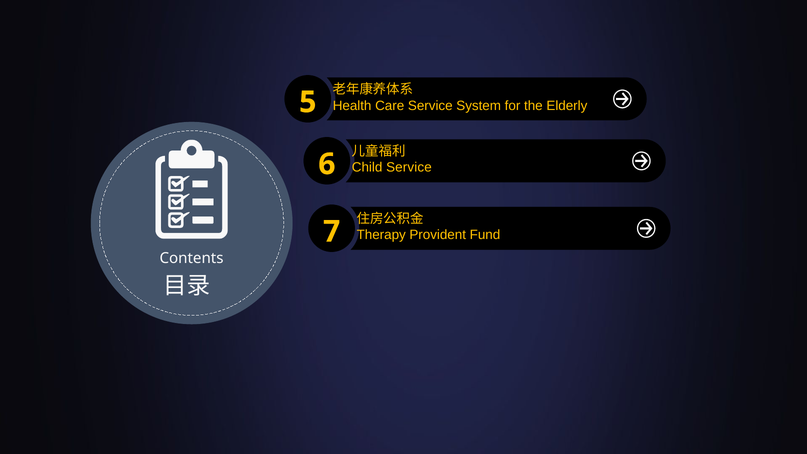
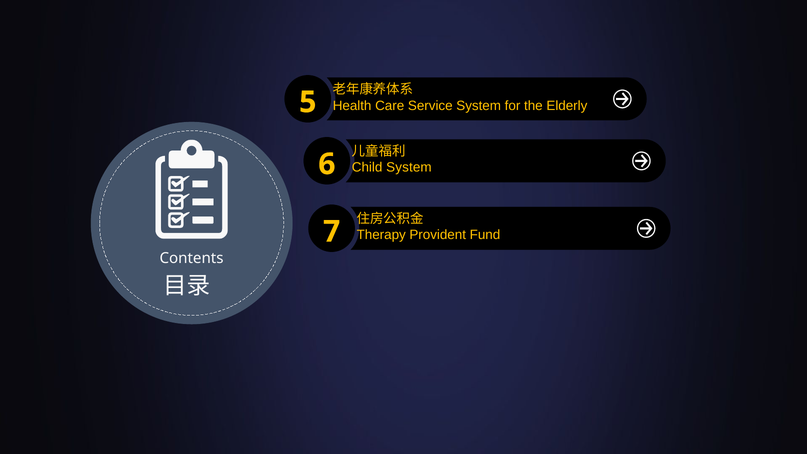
Child Service: Service -> System (409, 168)
